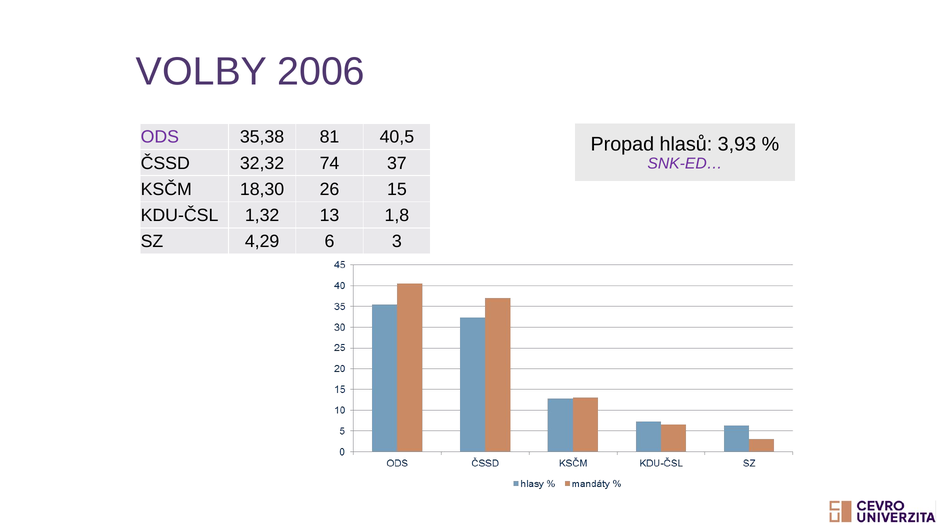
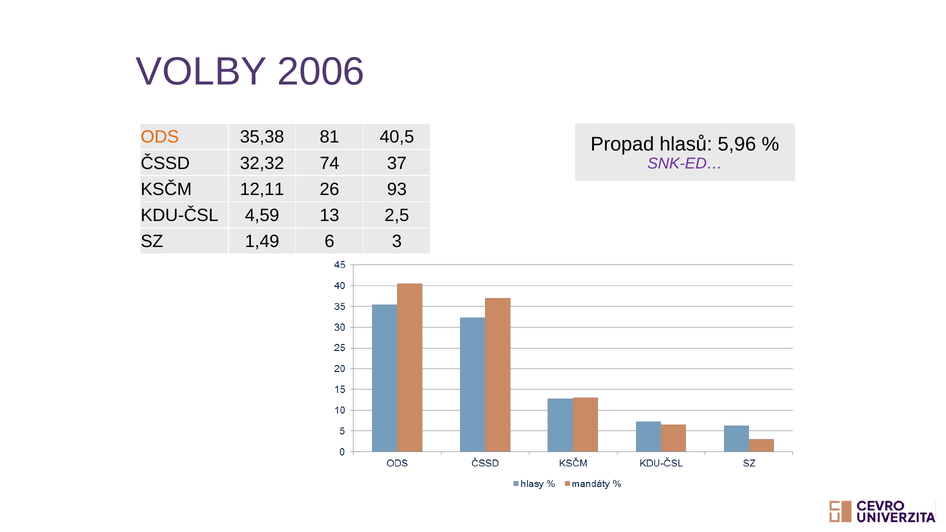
ODS colour: purple -> orange (160, 137)
3,93: 3,93 -> 5,96 (737, 144)
18,30: 18,30 -> 12,11 (262, 189)
15: 15 -> 93 (397, 189)
1,32: 1,32 -> 4,59 (262, 216)
1,8: 1,8 -> 2,5 (397, 216)
4,29: 4,29 -> 1,49 (262, 242)
